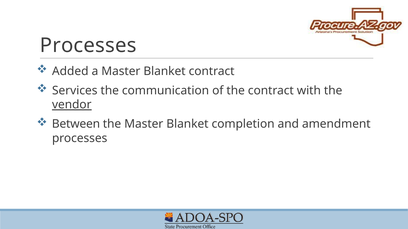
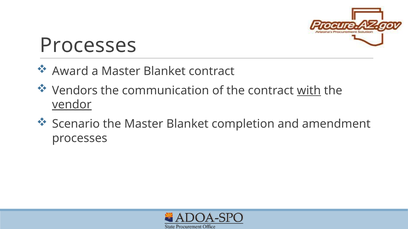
Added: Added -> Award (70, 71)
Services: Services -> Vendors (75, 91)
with underline: none -> present (309, 91)
Between: Between -> Scenario (76, 124)
